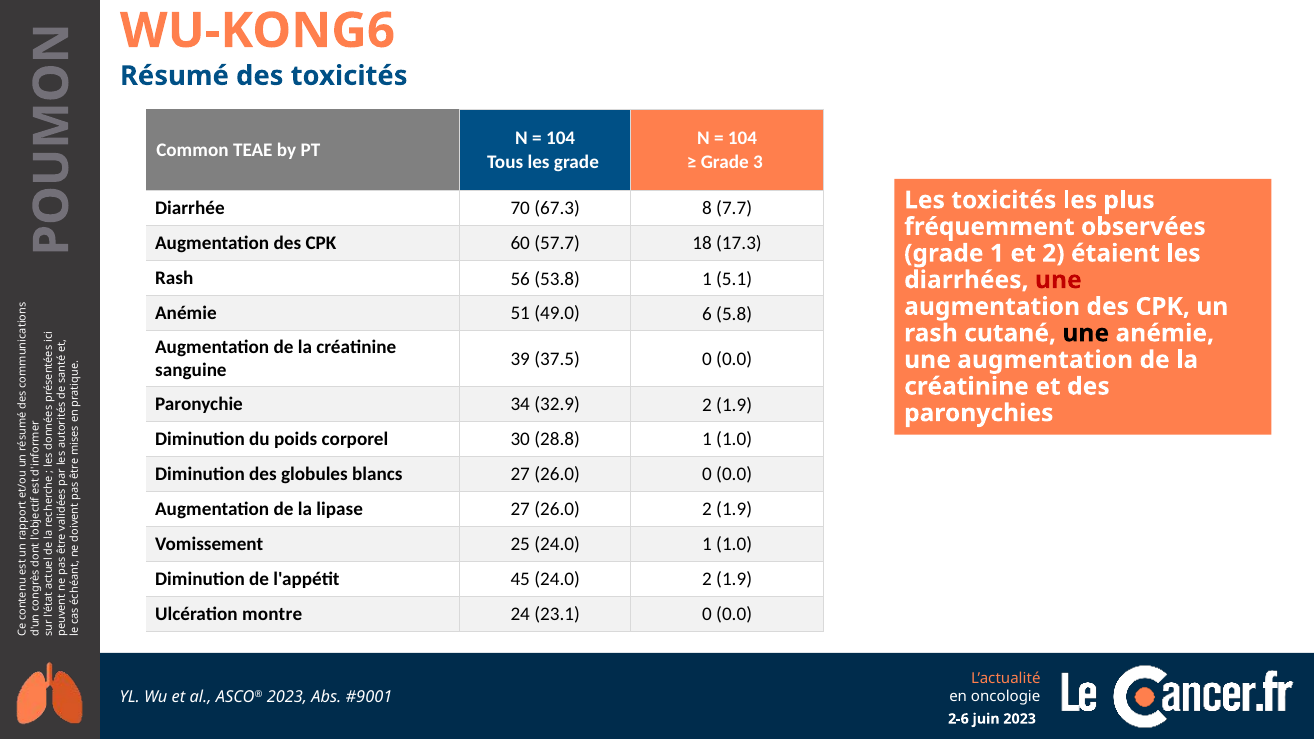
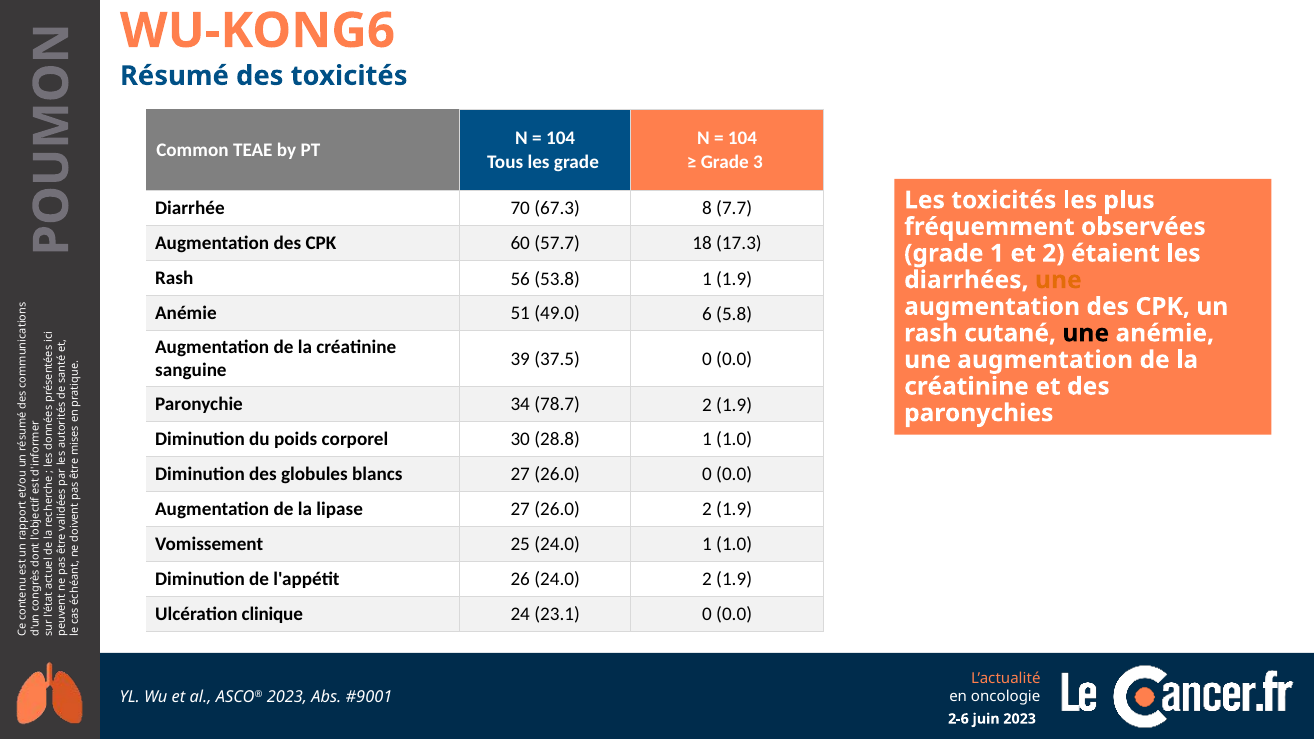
1 5.1: 5.1 -> 1.9 (734, 279)
une colour: red -> orange (1058, 280)
32.9: 32.9 -> 78.7 (557, 405)
45: 45 -> 26 (520, 579)
montre: montre -> clinique (272, 614)
